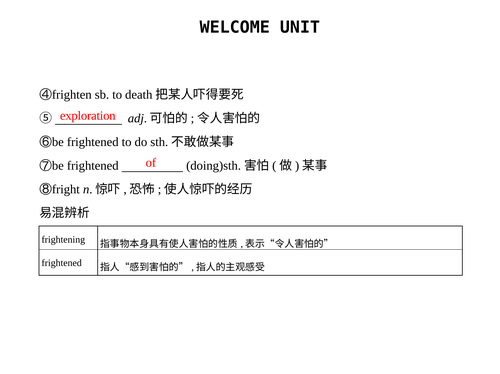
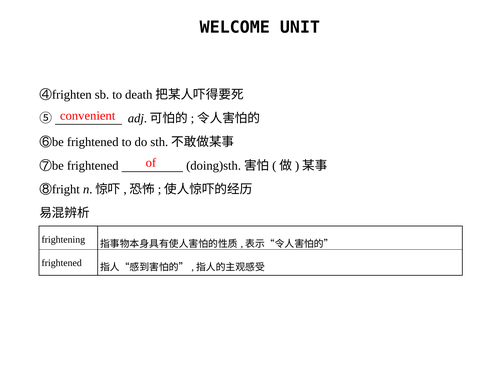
exploration: exploration -> convenient (88, 116)
